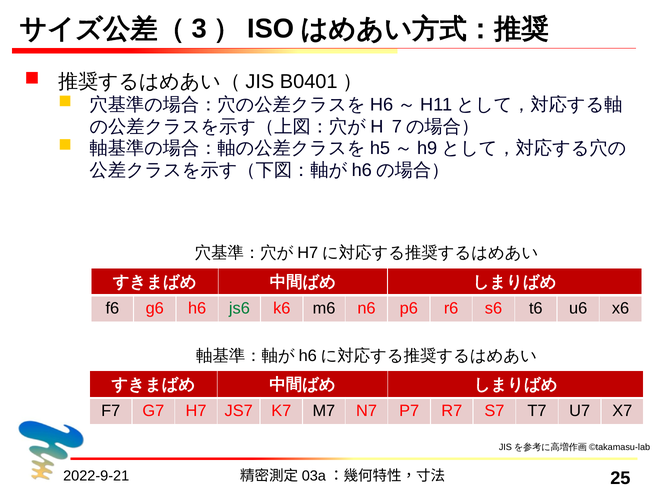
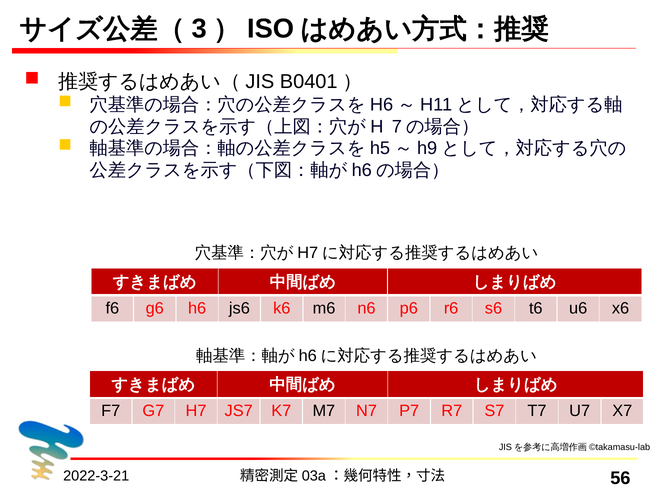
js6 colour: green -> black (239, 308)
2022-9-21: 2022-9-21 -> 2022-3-21 (96, 475)
25: 25 -> 56 (620, 478)
